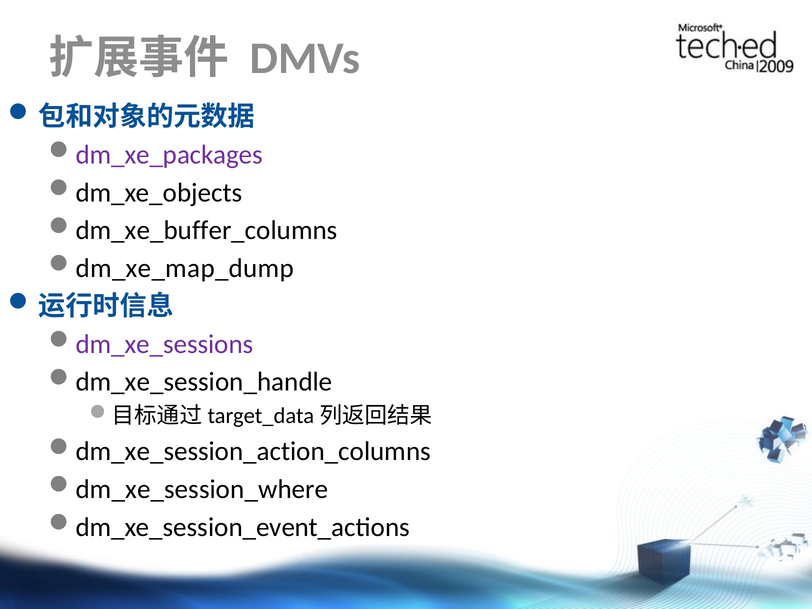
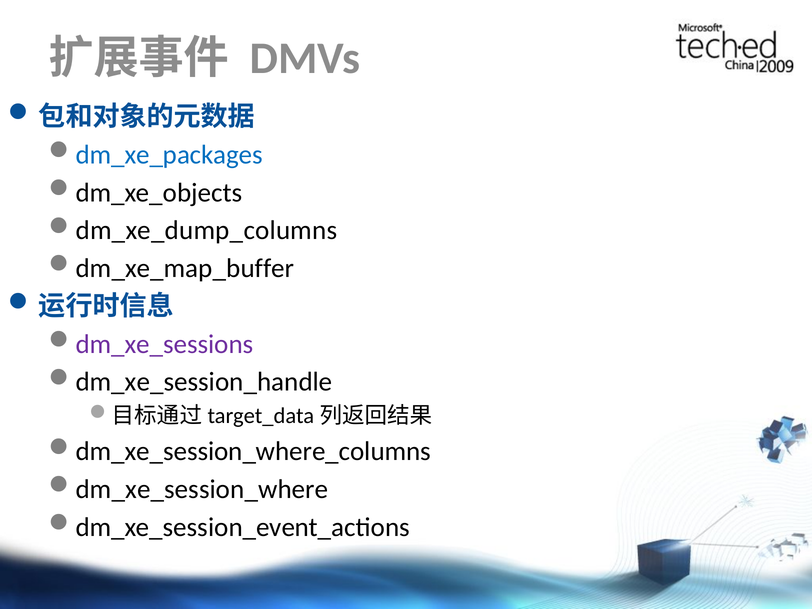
dm_xe_packages colour: purple -> blue (169, 155)
dm_xe_buffer_columns: dm_xe_buffer_columns -> dm_xe_dump_columns (206, 231)
dm_xe_map_dump: dm_xe_map_dump -> dm_xe_map_buffer (185, 268)
dm_xe_session_action_columns: dm_xe_session_action_columns -> dm_xe_session_where_columns (253, 452)
